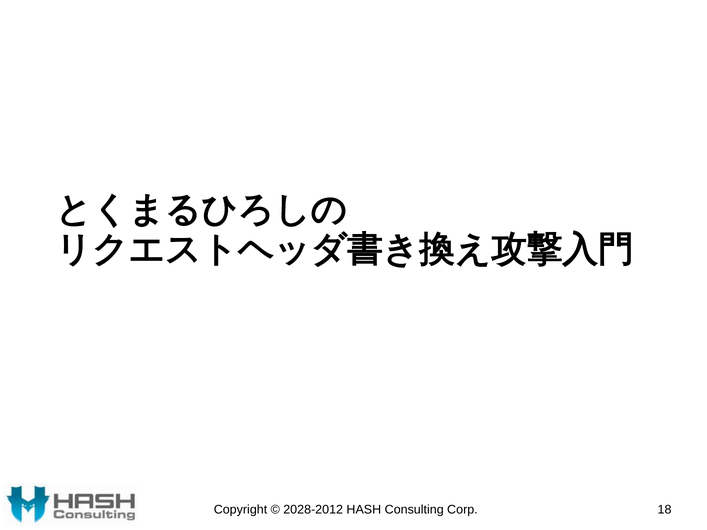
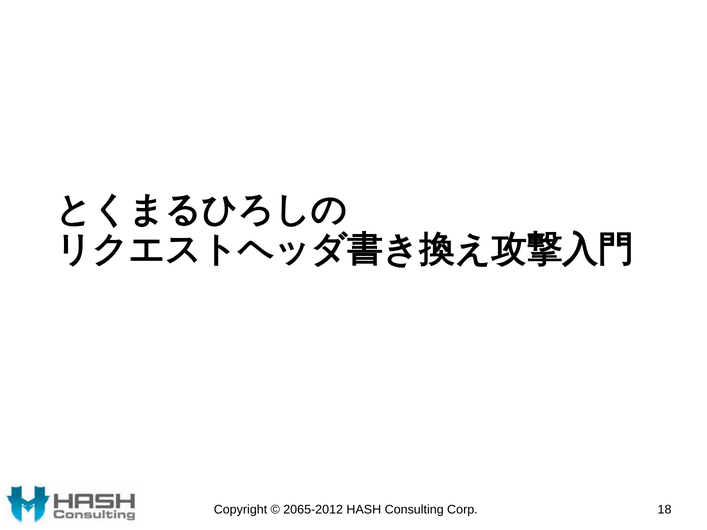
2028-2012: 2028-2012 -> 2065-2012 (313, 510)
